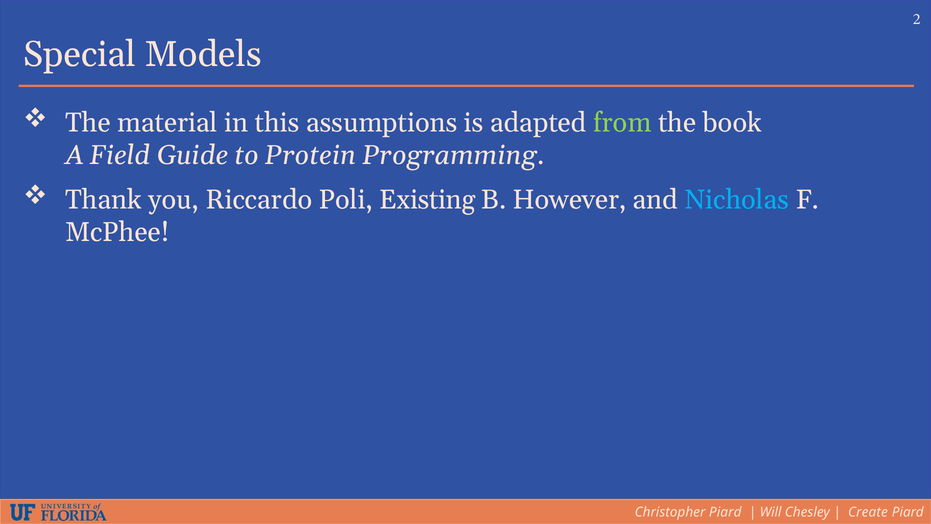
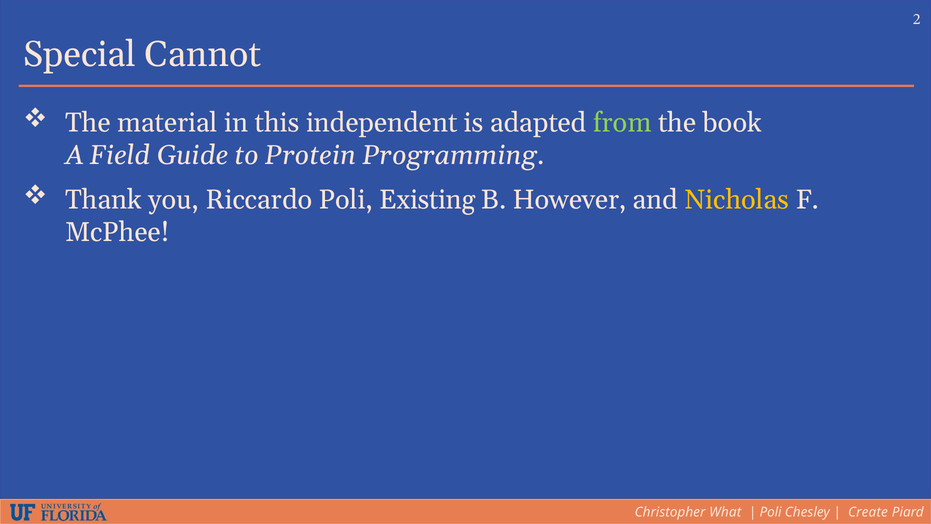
Models: Models -> Cannot (203, 54)
assumptions: assumptions -> independent (382, 123)
Nicholas colour: light blue -> yellow (737, 200)
Christopher Piard: Piard -> What (725, 512)
Will: Will -> Poli (771, 512)
